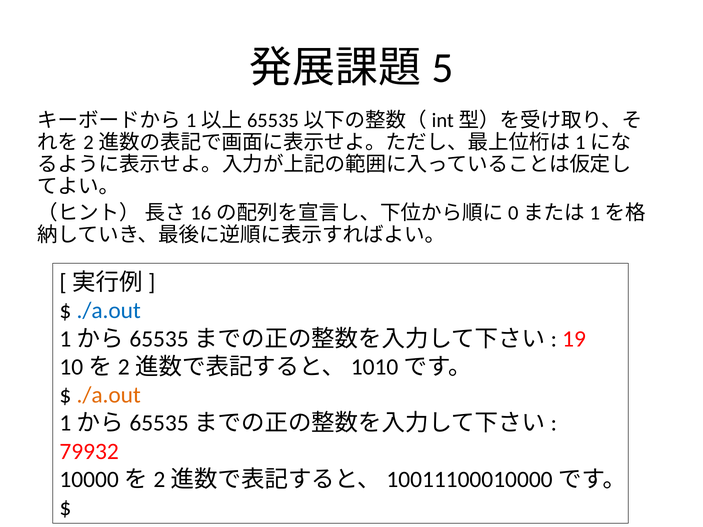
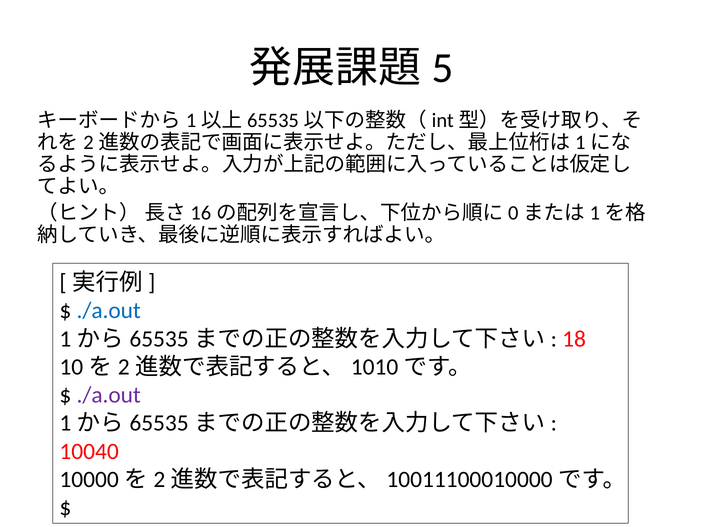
19: 19 -> 18 (574, 339)
./a.out colour: orange -> purple (109, 395)
79932: 79932 -> 10040 (89, 451)
